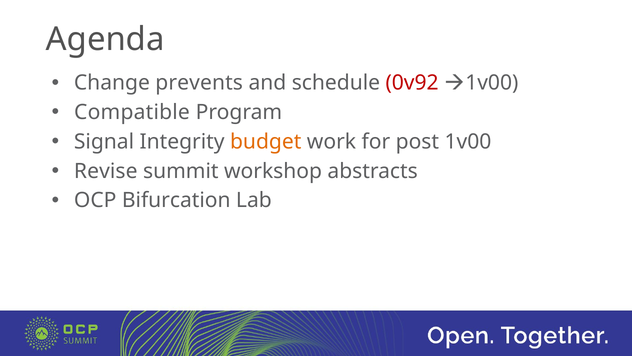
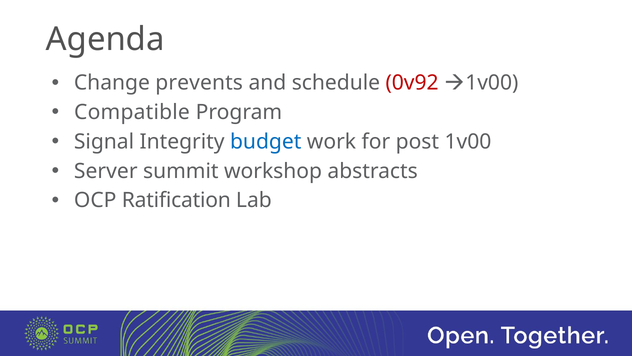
budget colour: orange -> blue (266, 141)
Revise: Revise -> Server (106, 171)
Bifurcation: Bifurcation -> Ratification (176, 200)
